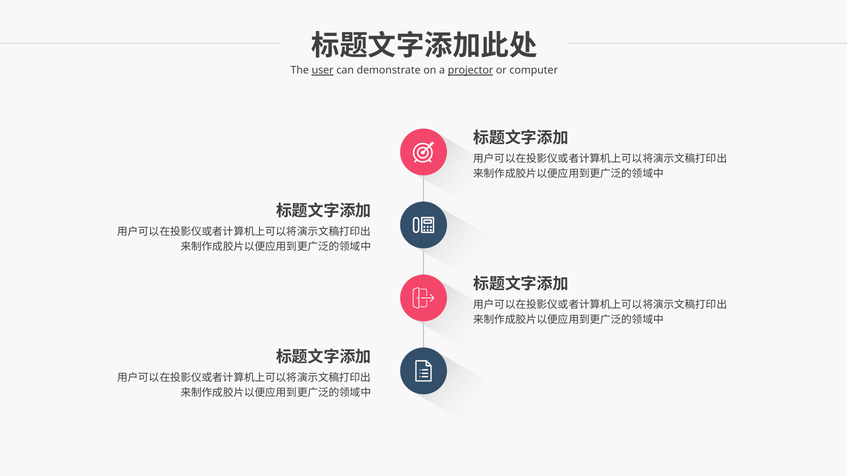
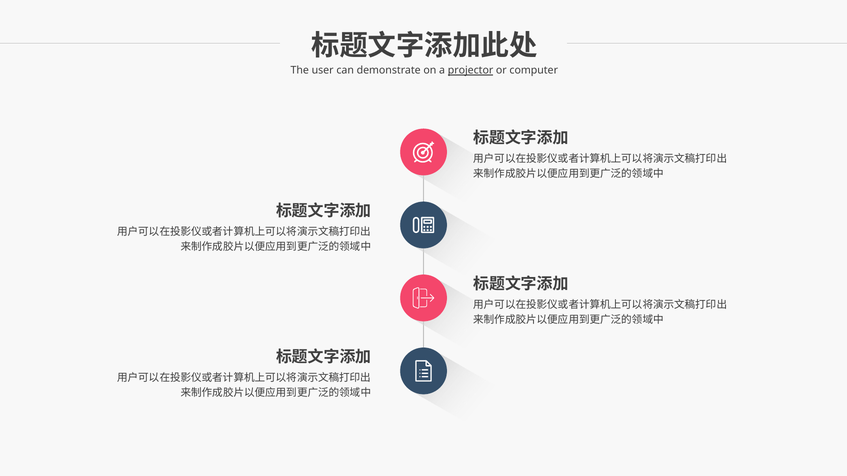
user underline: present -> none (323, 70)
